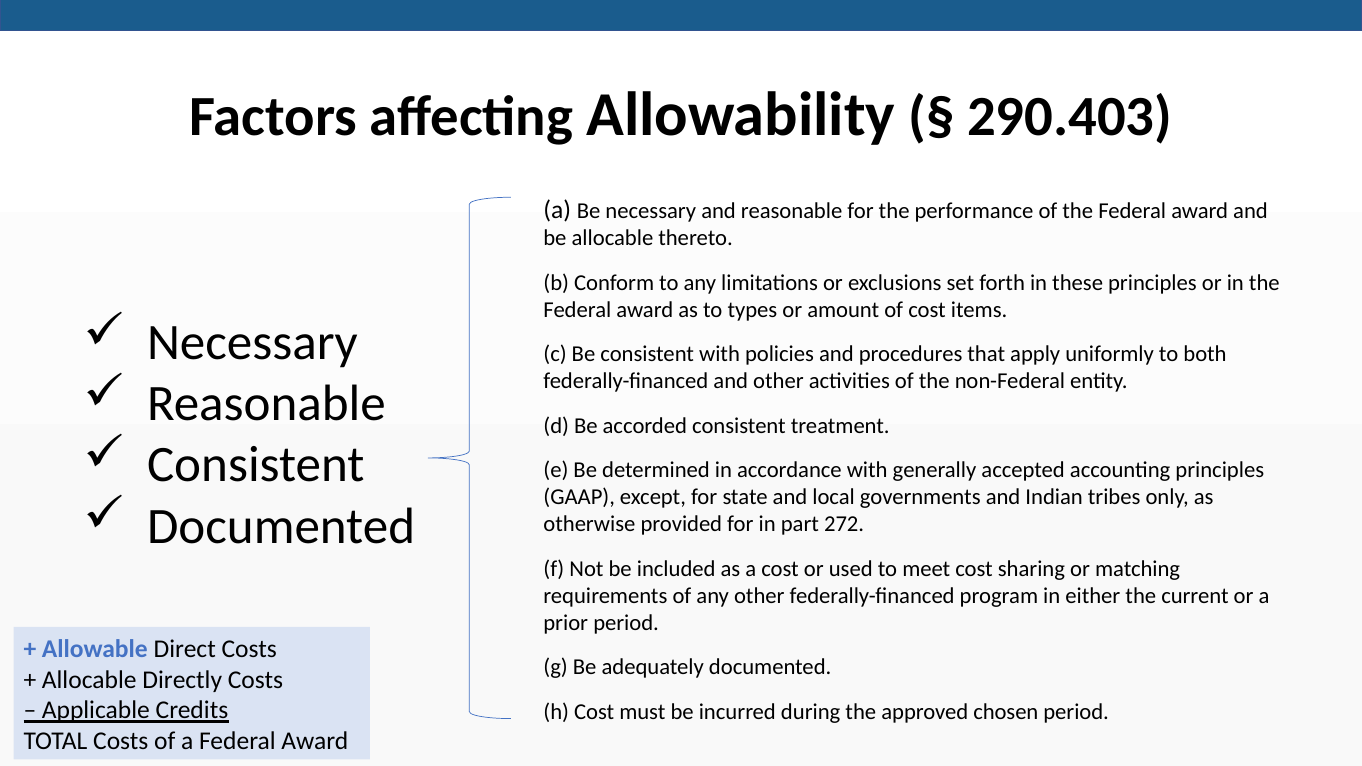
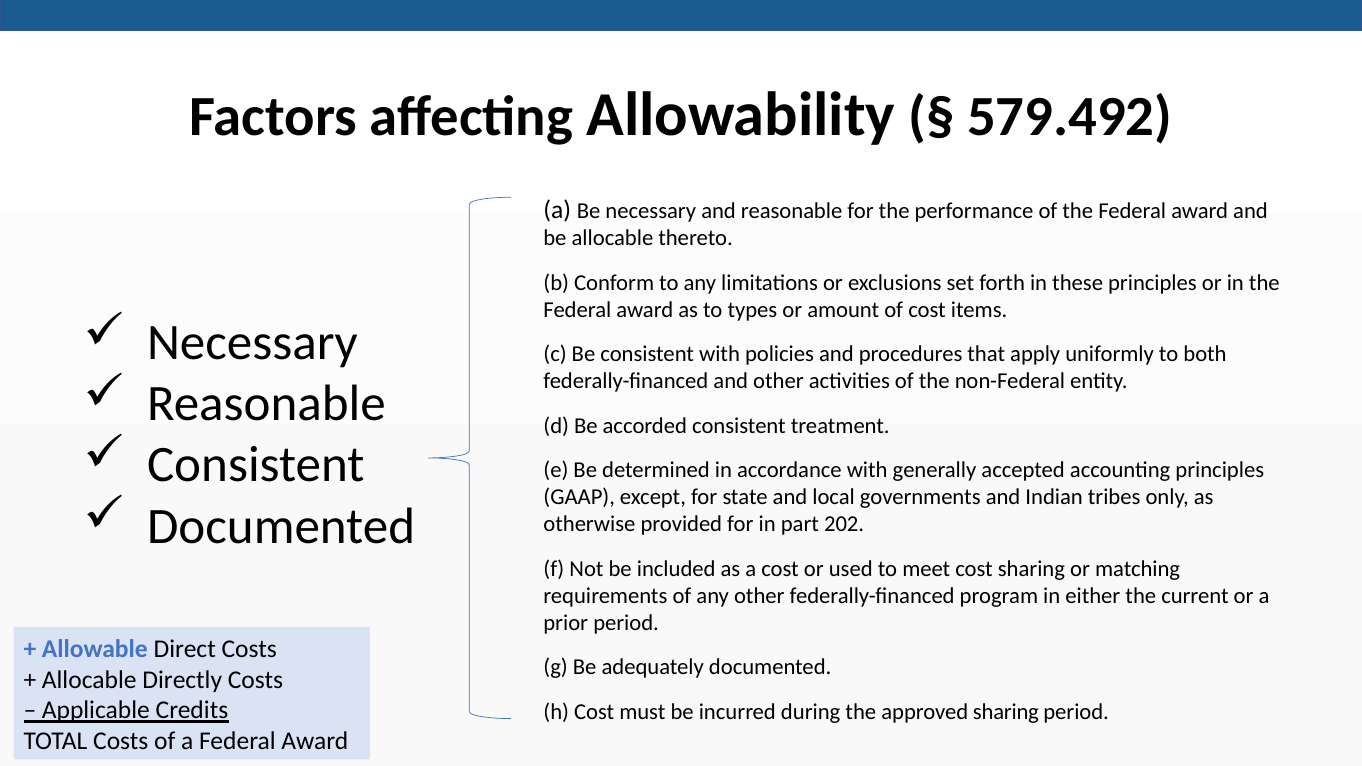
290.403: 290.403 -> 579.492 (1070, 117)
272: 272 -> 202 (844, 525)
approved chosen: chosen -> sharing (1006, 712)
